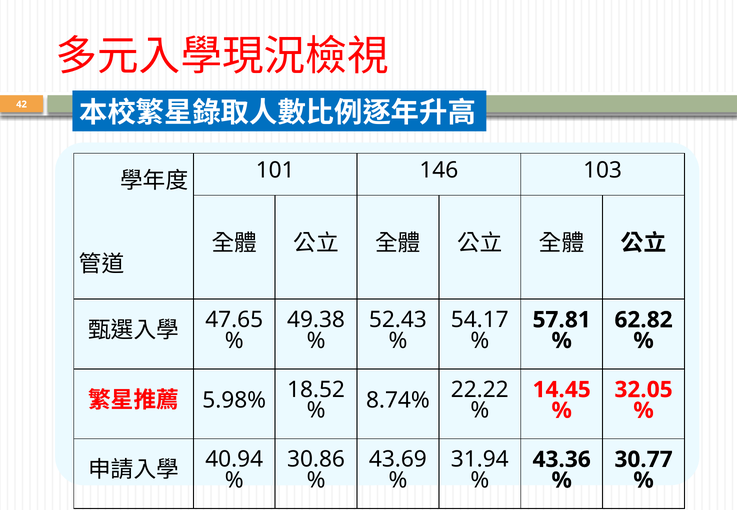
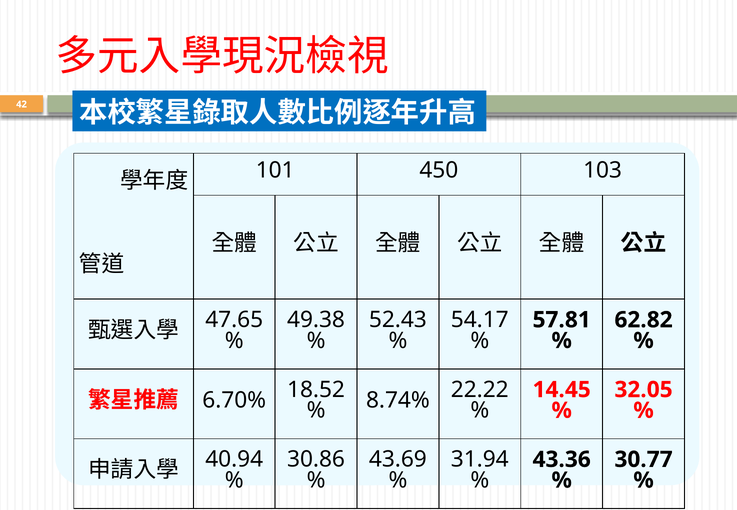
146: 146 -> 450 (439, 171)
5.98%: 5.98% -> 6.70% (234, 400)
